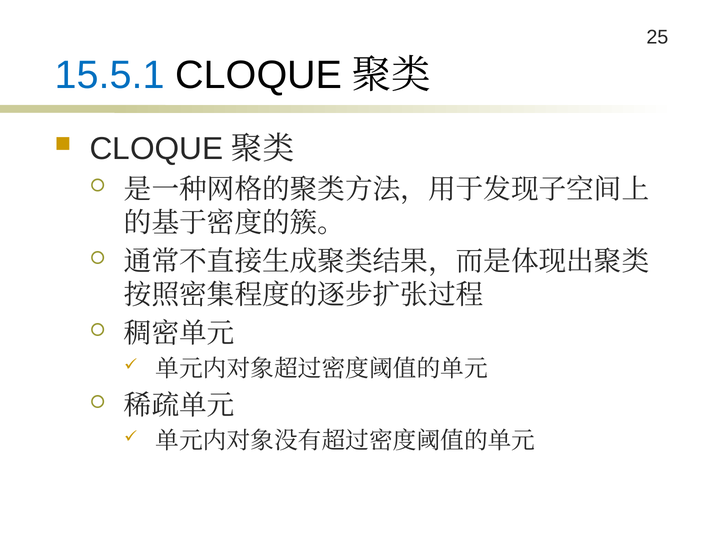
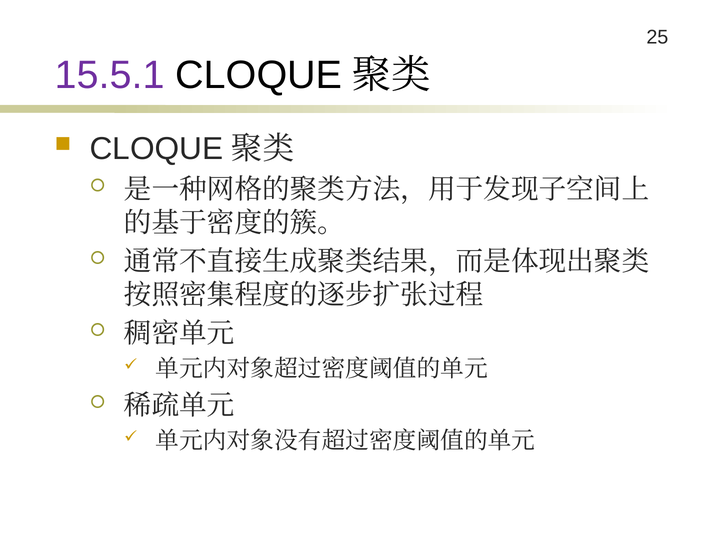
15.5.1 colour: blue -> purple (110, 75)
